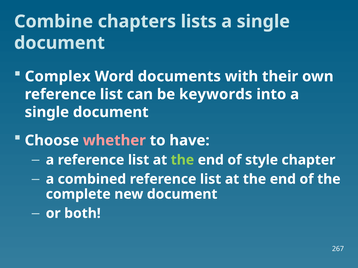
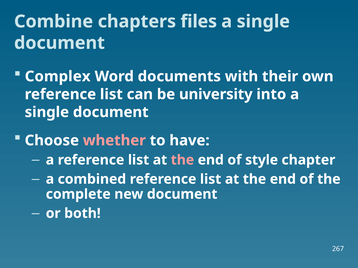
lists: lists -> files (199, 22)
keywords: keywords -> university (216, 94)
the colour: light green -> pink (182, 160)
